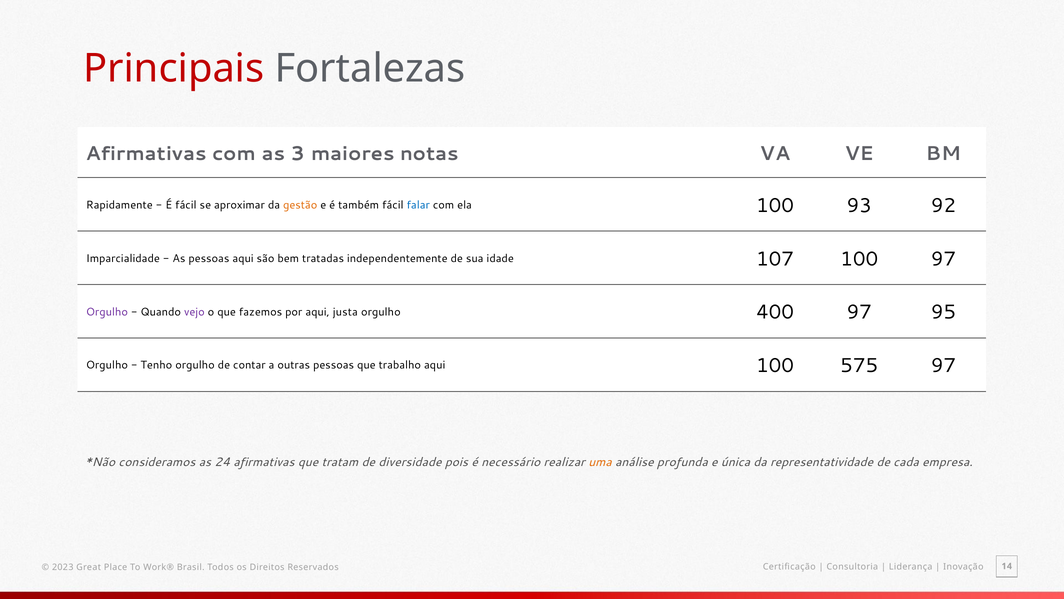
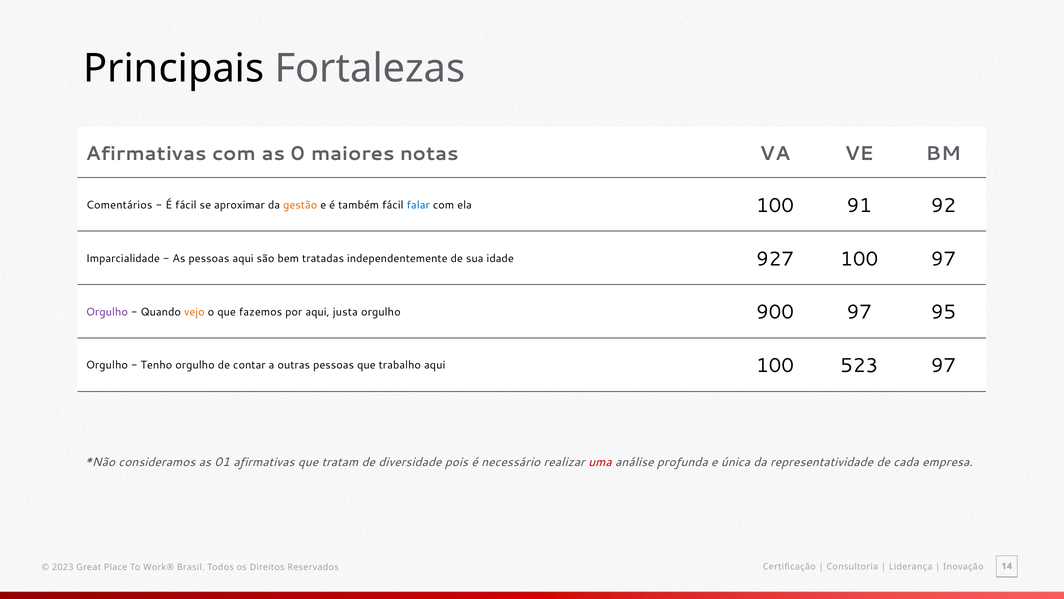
Principais colour: red -> black (174, 68)
3: 3 -> 0 (298, 153)
Rapidamente: Rapidamente -> Comentários (119, 205)
93: 93 -> 91 (859, 205)
107: 107 -> 927 (775, 259)
vejo colour: purple -> orange (194, 312)
400: 400 -> 900 (775, 312)
575: 575 -> 523 (859, 366)
24: 24 -> 01 (222, 462)
uma colour: orange -> red (600, 462)
